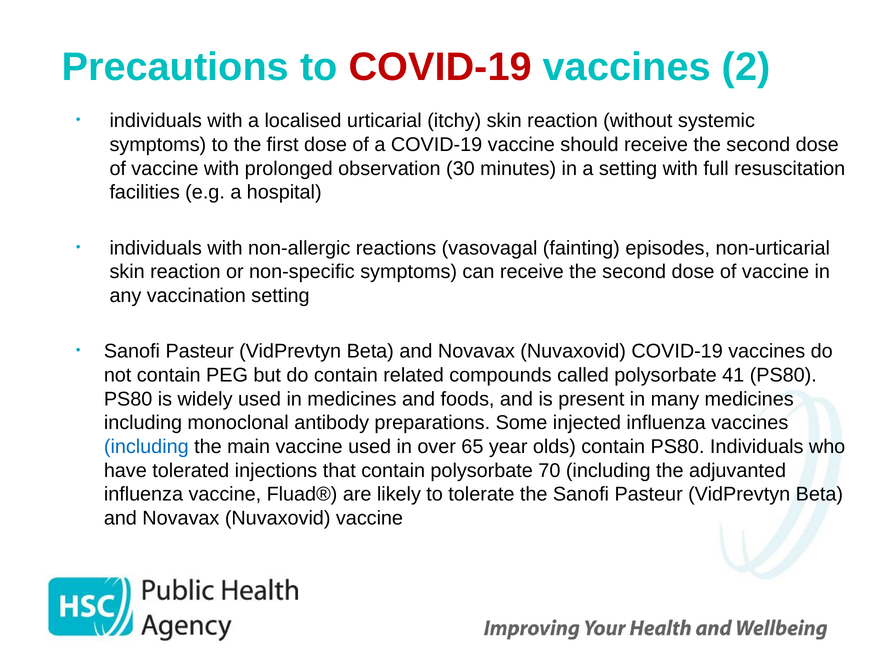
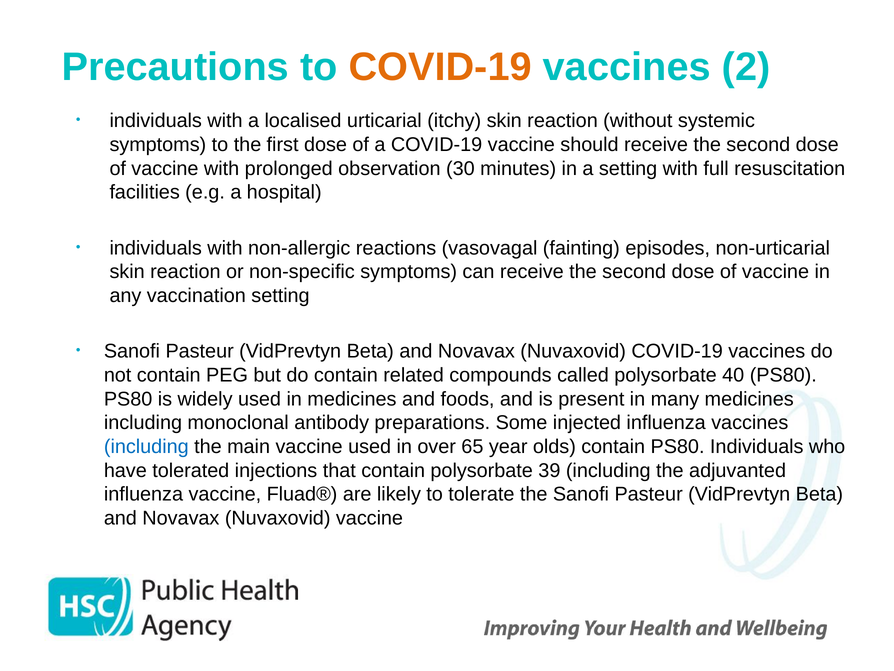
COVID-19 colour: red -> orange (440, 67)
41: 41 -> 40 (733, 375)
70: 70 -> 39 (549, 470)
